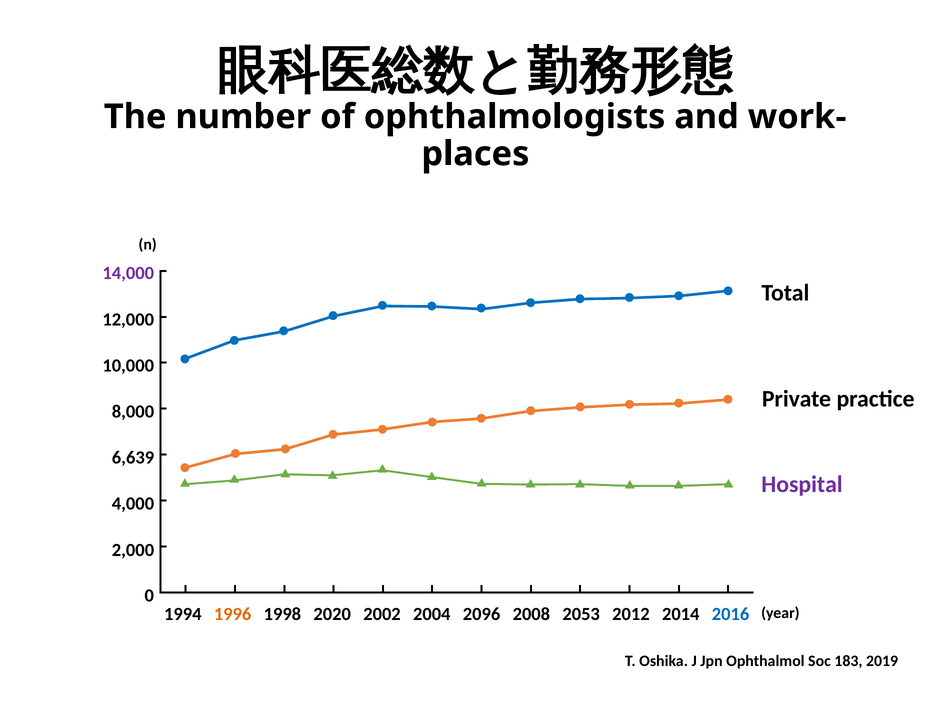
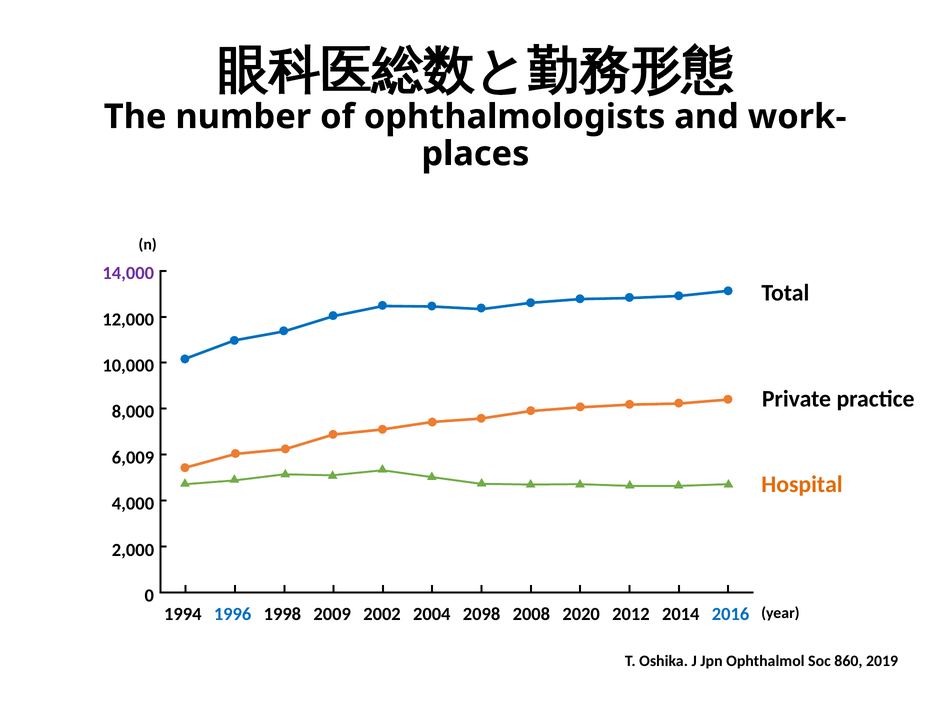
6,639: 6,639 -> 6,009 (133, 457)
Hospital colour: purple -> orange (802, 484)
1996 colour: orange -> blue (233, 614)
2020: 2020 -> 2009 (332, 614)
2096: 2096 -> 2098 (482, 614)
2053: 2053 -> 2020 (581, 614)
183: 183 -> 860 (848, 660)
